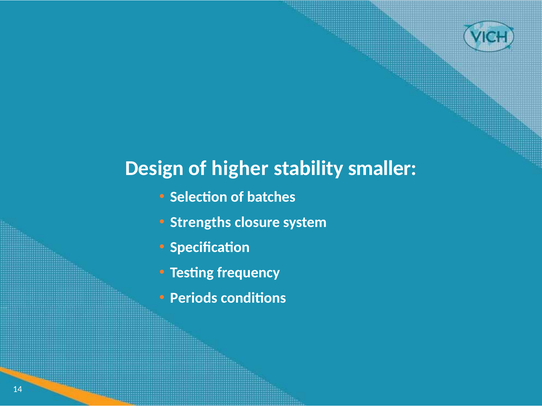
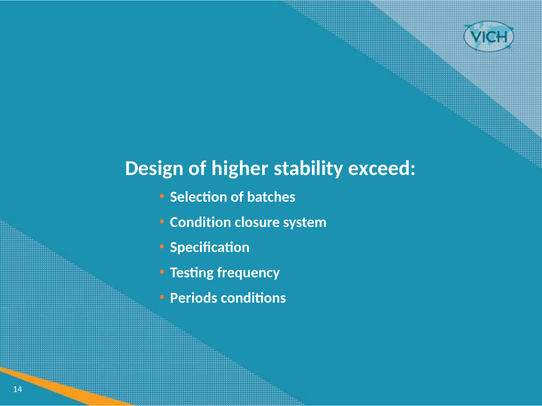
smaller: smaller -> exceed (382, 168)
Strengths: Strengths -> Condition (201, 222)
